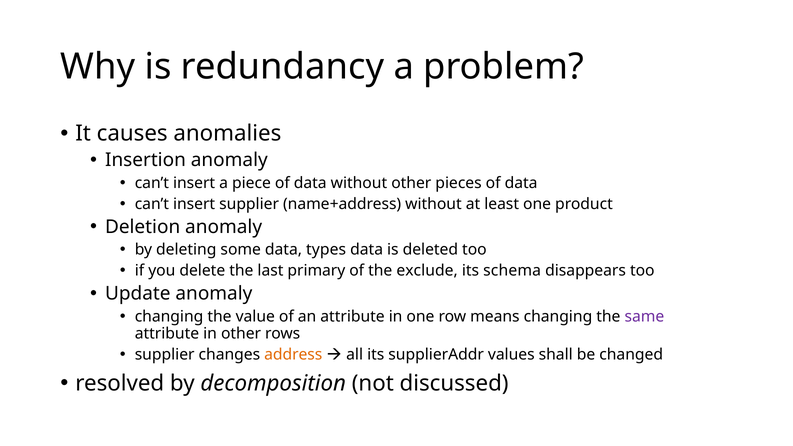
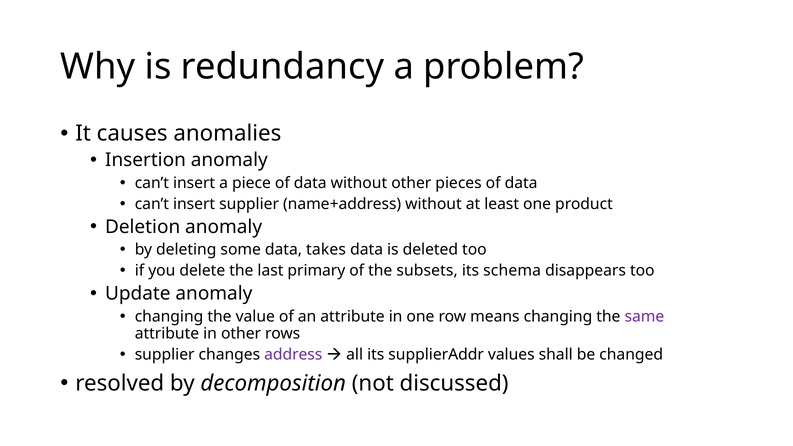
types: types -> takes (326, 250)
exclude: exclude -> subsets (427, 271)
address colour: orange -> purple (293, 355)
